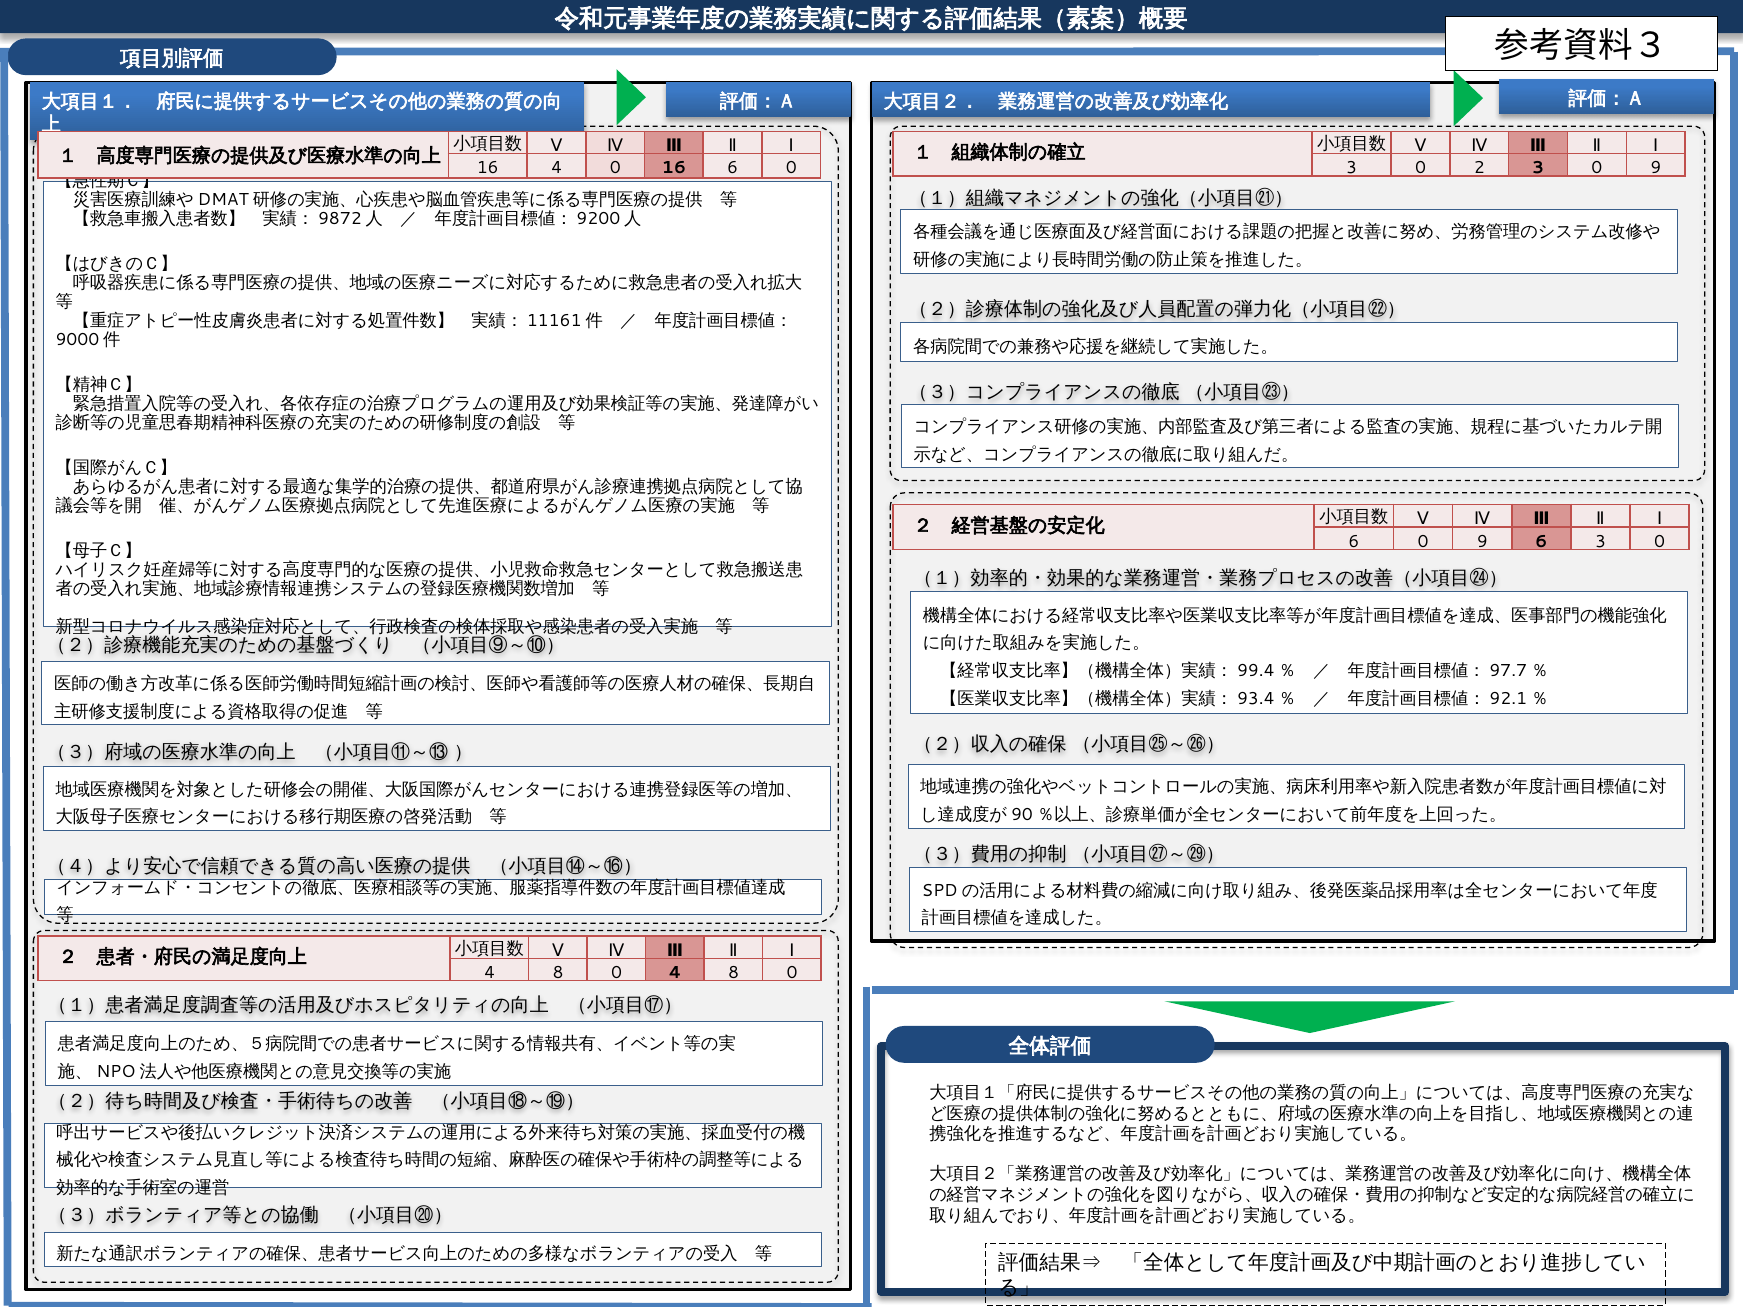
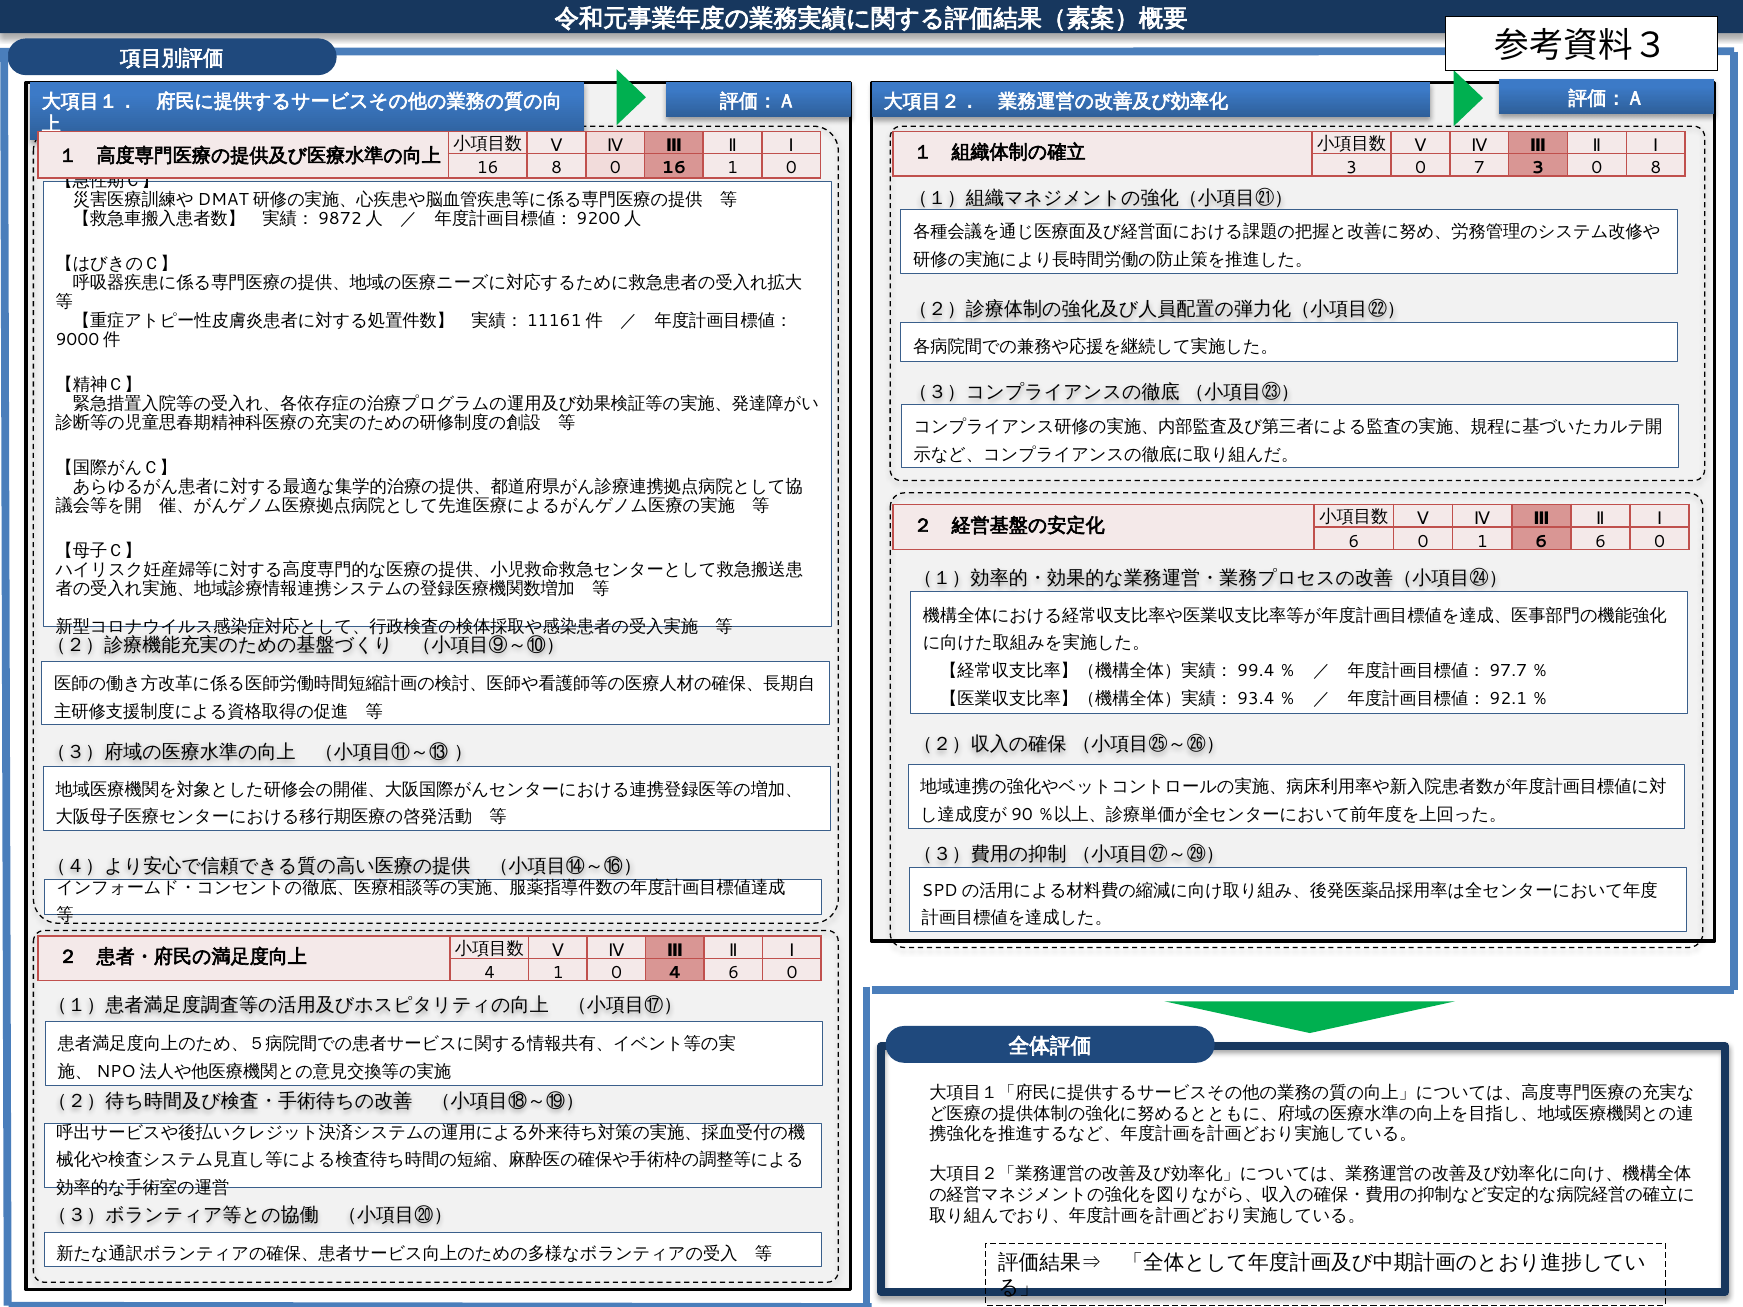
16 4: 4 -> 8 (557, 168)
16 6: 6 -> 1 (733, 168)
2: 2 -> 7 (1479, 168)
3 0 9: 9 -> 8 (1656, 168)
6 0 9: 9 -> 1 (1482, 542)
6 3: 3 -> 6 (1601, 542)
8: 8 -> 1 (558, 973)
0 4 8: 8 -> 6 (734, 973)
